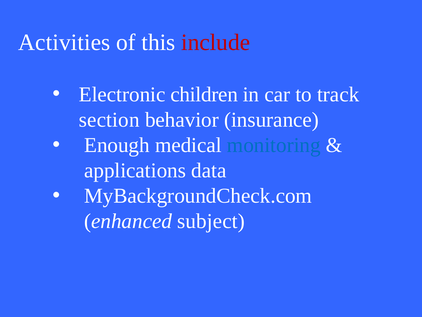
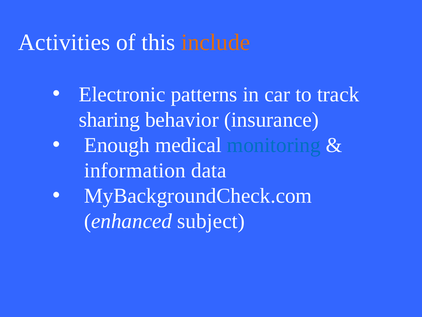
include colour: red -> orange (216, 42)
children: children -> patterns (204, 94)
section: section -> sharing (109, 120)
applications: applications -> information (135, 170)
